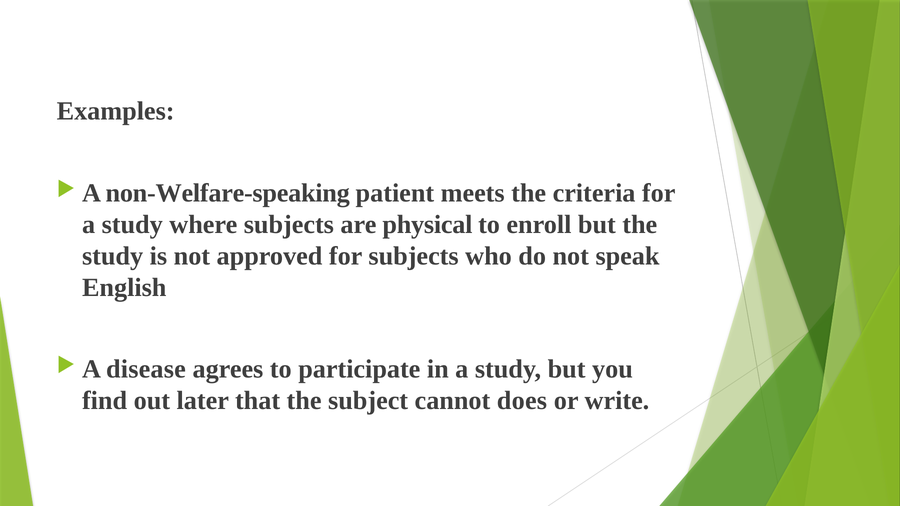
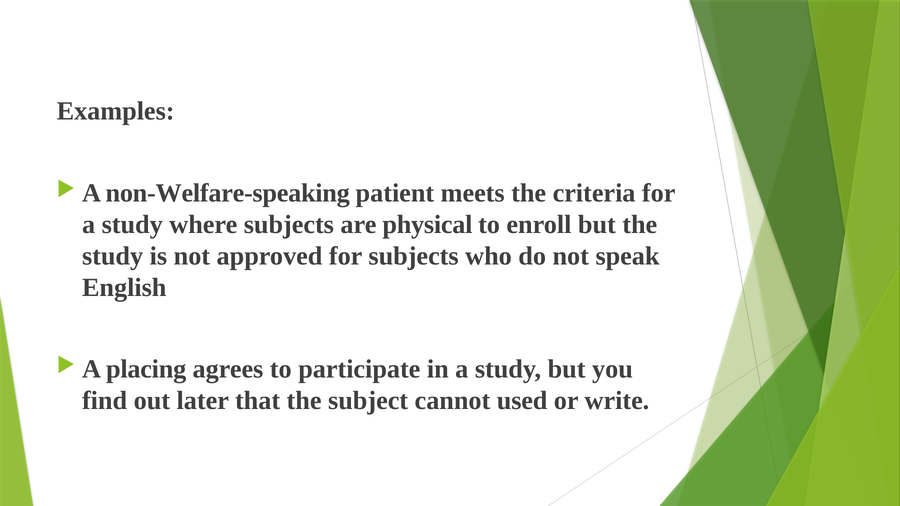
disease: disease -> placing (146, 369)
does: does -> used (522, 401)
